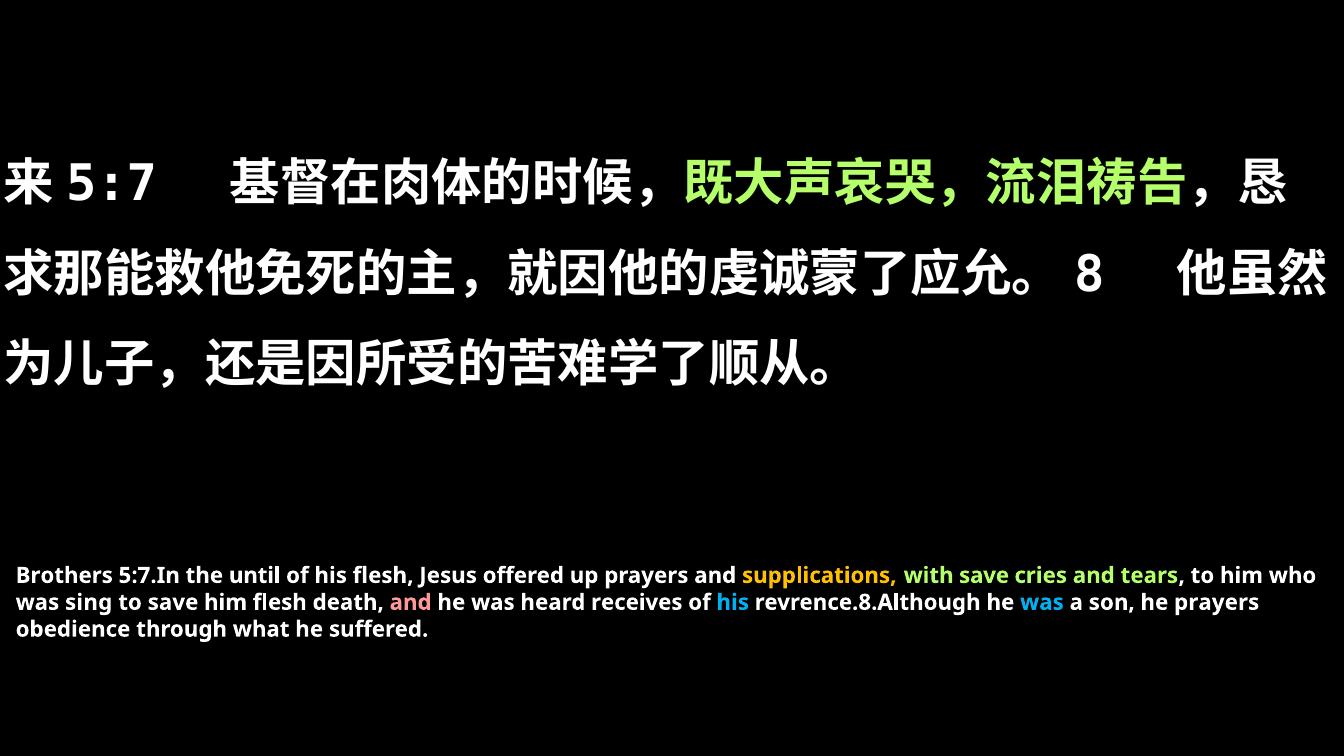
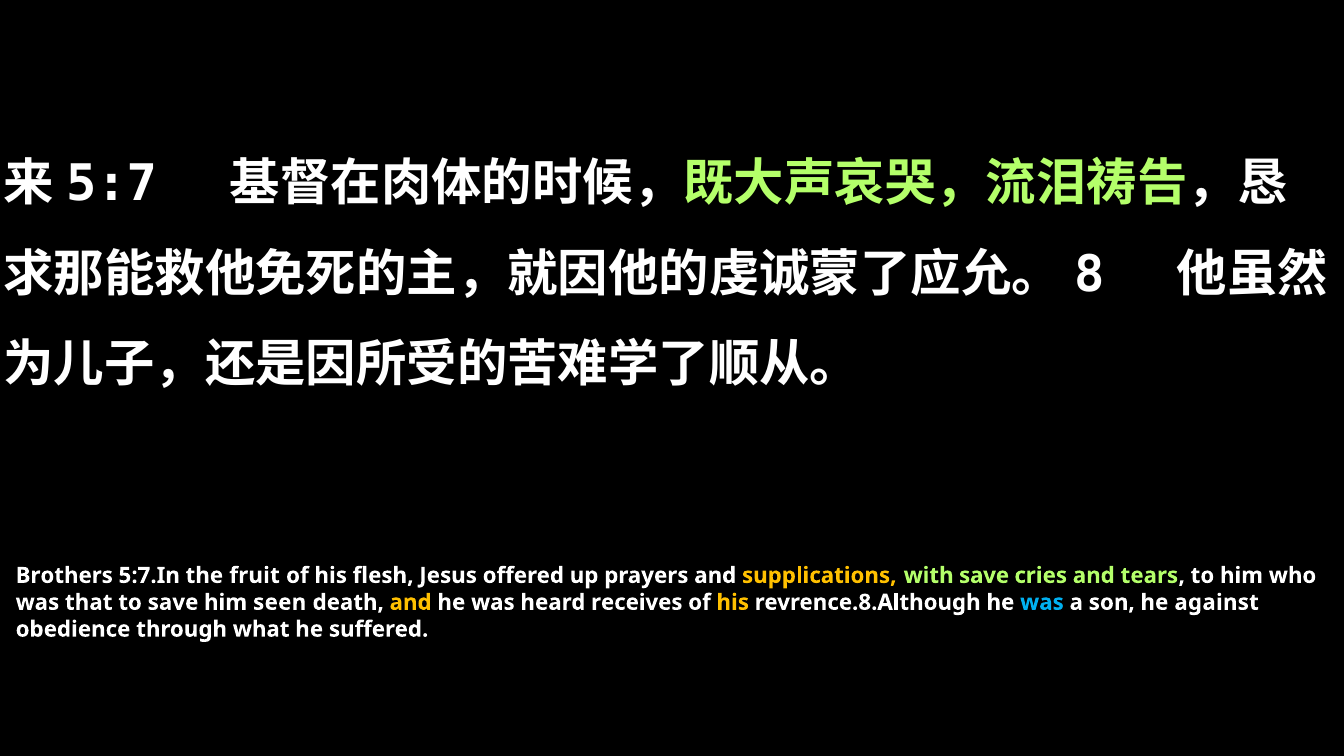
until: until -> fruit (255, 576)
sing: sing -> that (89, 602)
him flesh: flesh -> seen (280, 602)
and colour: pink -> yellow (411, 602)
his colour: light blue -> yellow (733, 602)
he prayers: prayers -> against (1217, 602)
